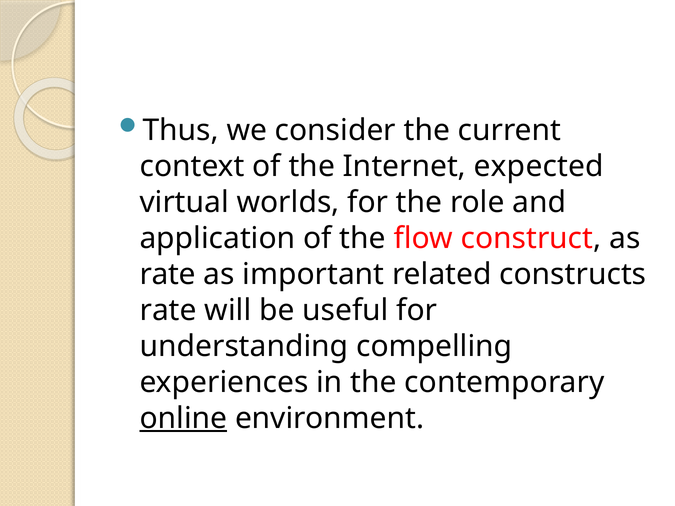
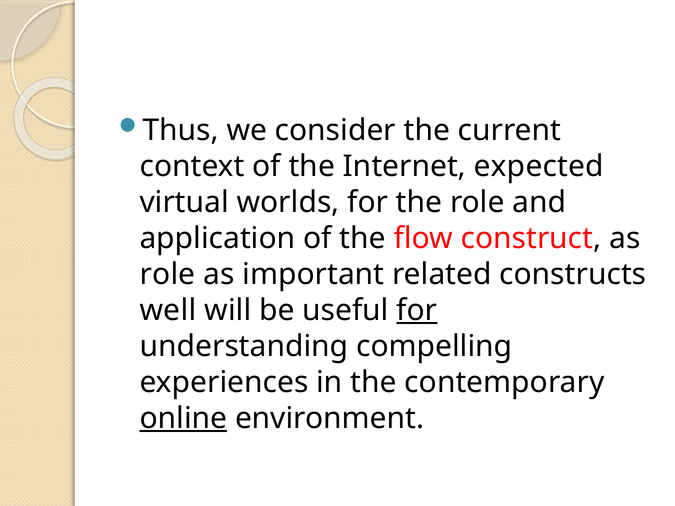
rate: rate -> role (168, 274)
rate: rate -> well (168, 310)
for underline: none -> present (417, 310)
